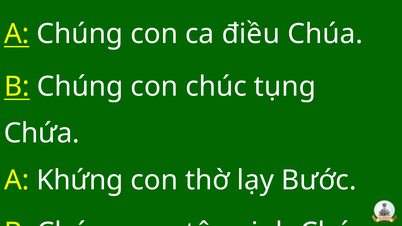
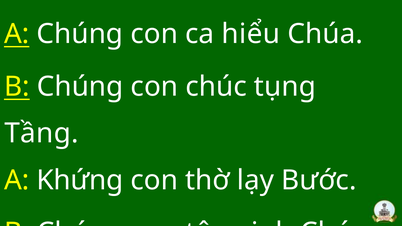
điều: điều -> hiểu (251, 34)
Chứa: Chứa -> Tầng (42, 133)
